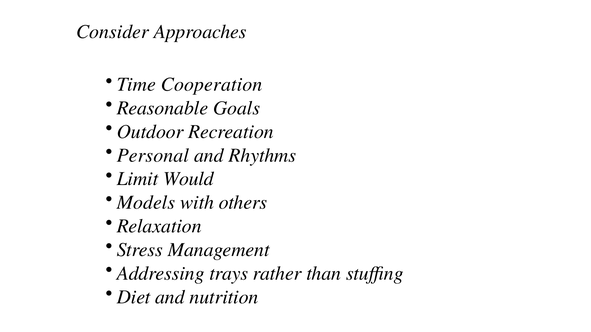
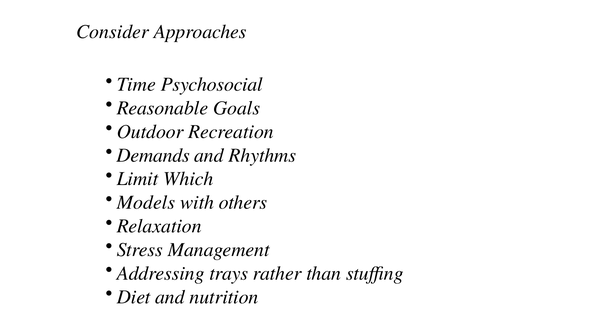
Cooperation: Cooperation -> Psychosocial (212, 84)
Personal: Personal -> Demands (153, 155)
Would: Would -> Which (188, 179)
